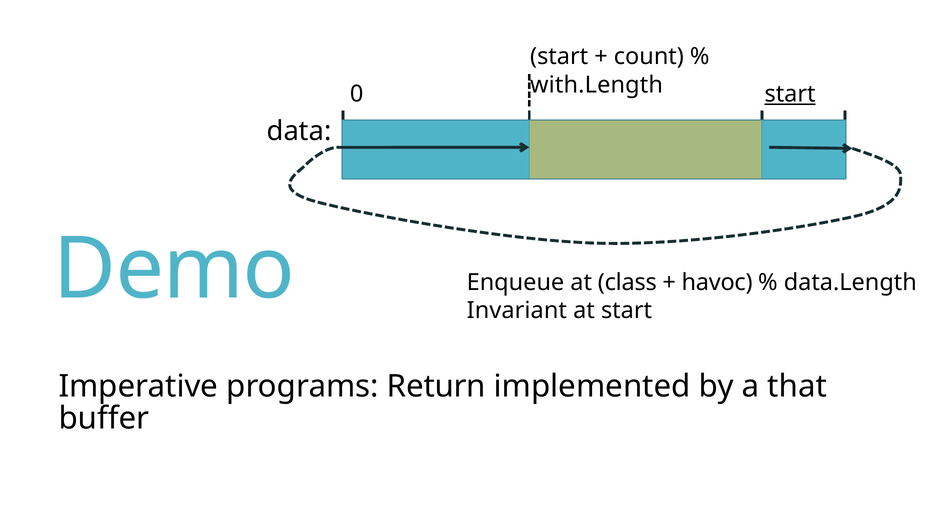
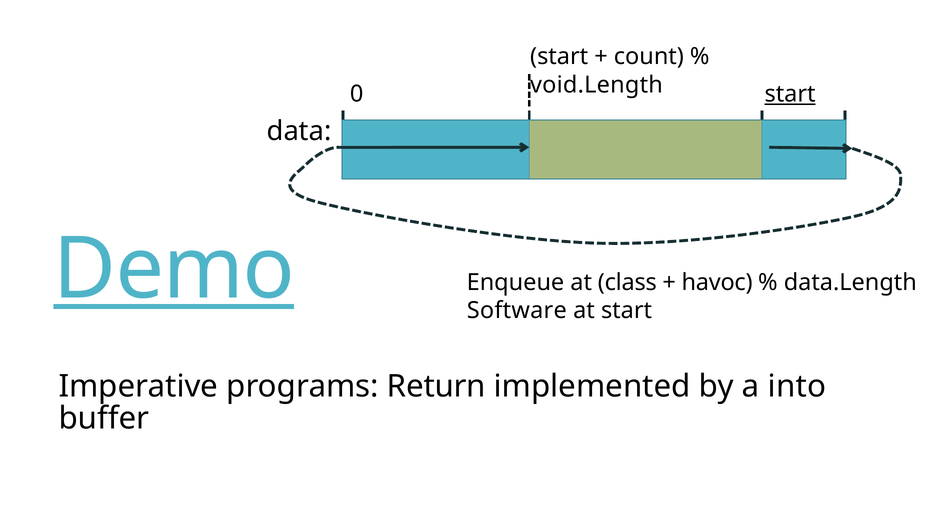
with.Length: with.Length -> void.Length (596, 85)
Demo underline: none -> present (174, 269)
Invariant: Invariant -> Software (517, 310)
that: that -> into (797, 386)
